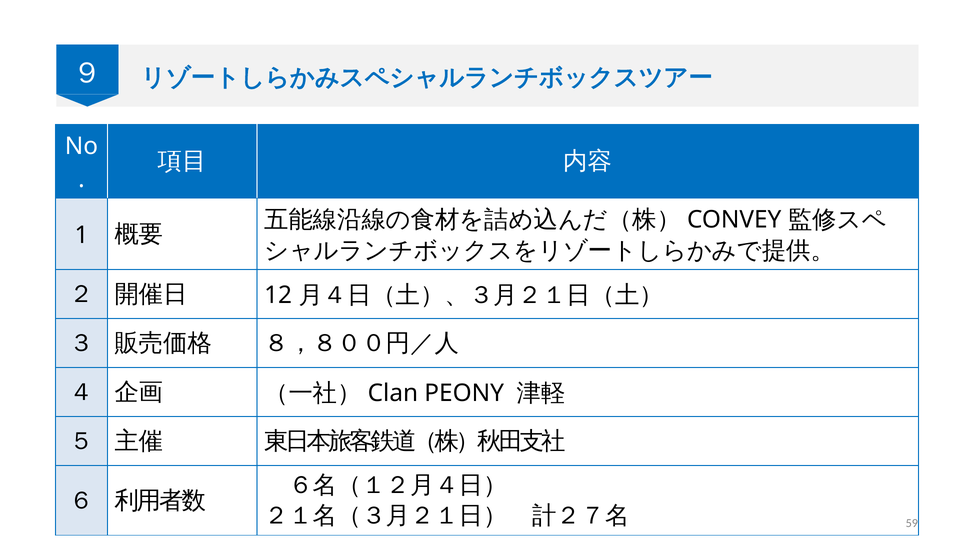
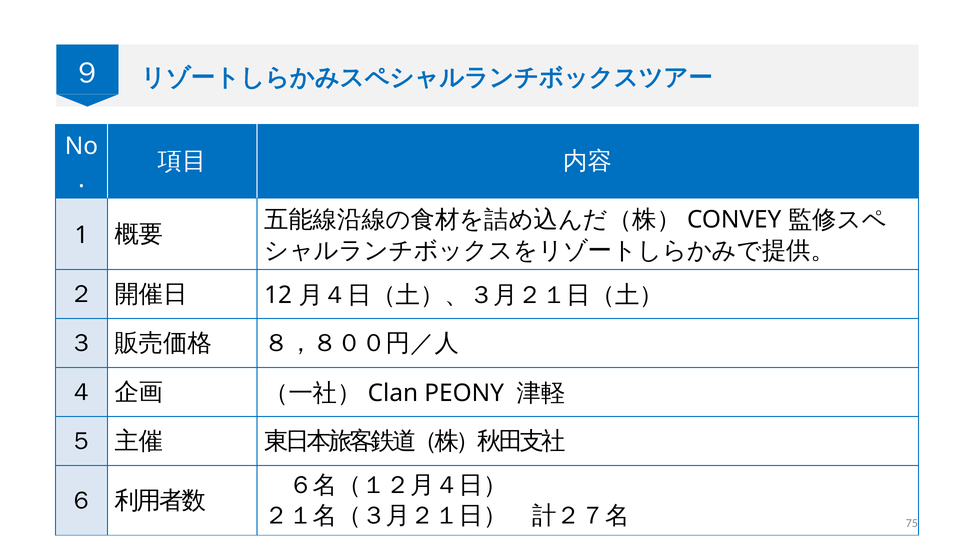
59: 59 -> 75 (912, 523)
